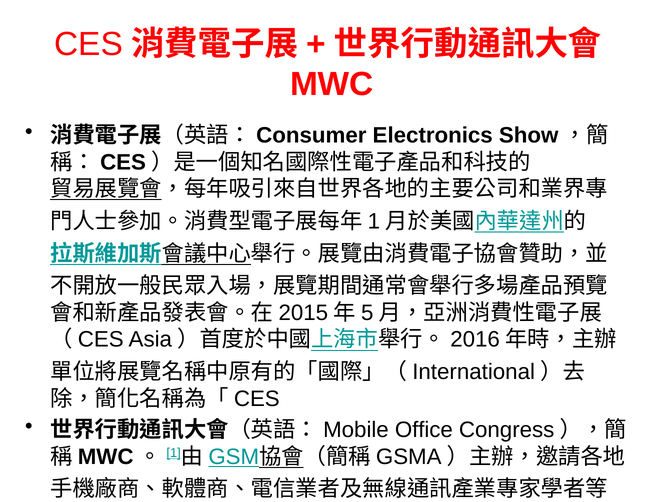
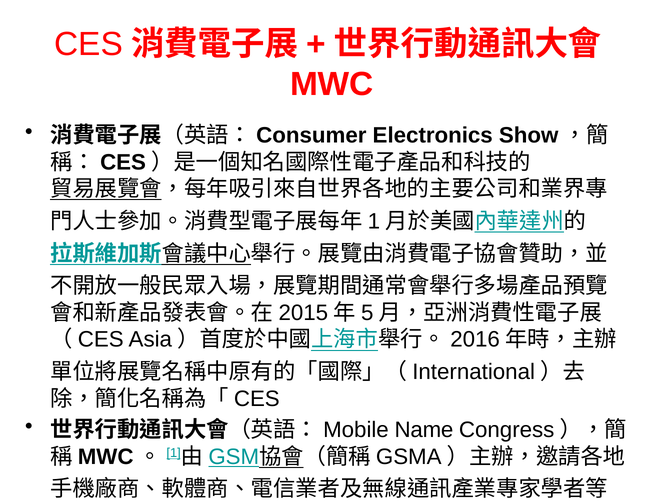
Office: Office -> Name (424, 430)
